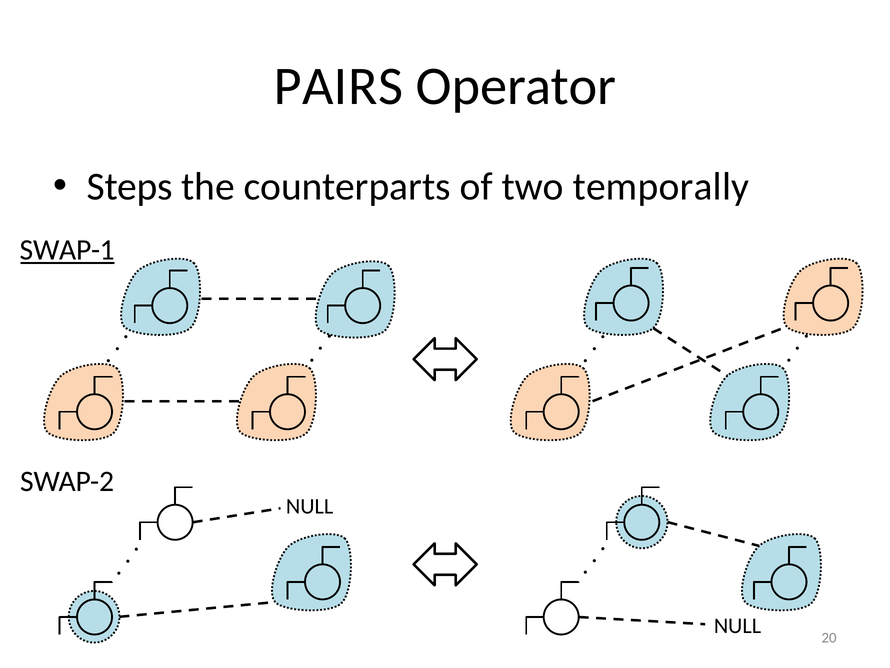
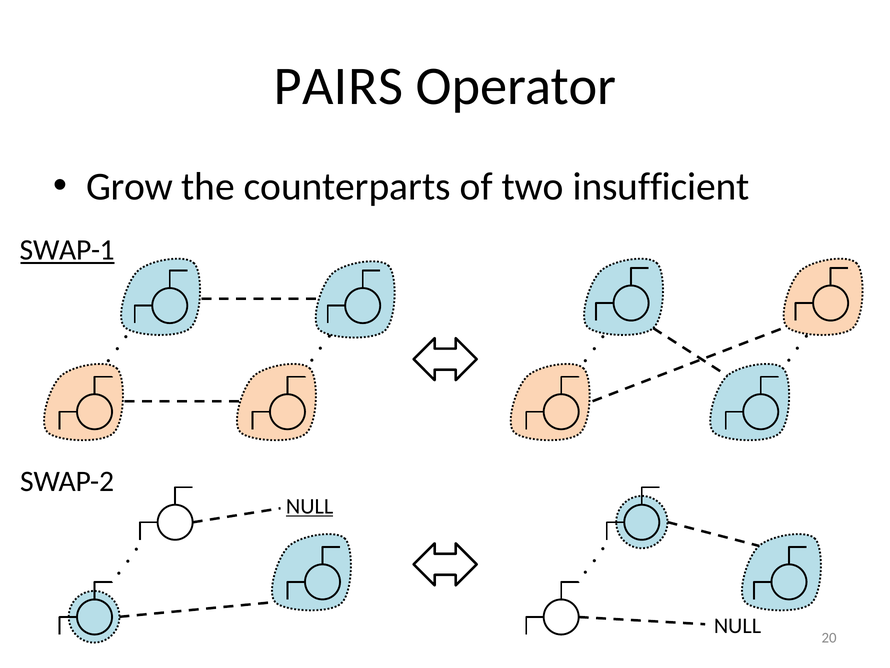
Steps: Steps -> Grow (130, 187)
temporally: temporally -> insufficient (661, 187)
NULL underline: none -> present (310, 506)
